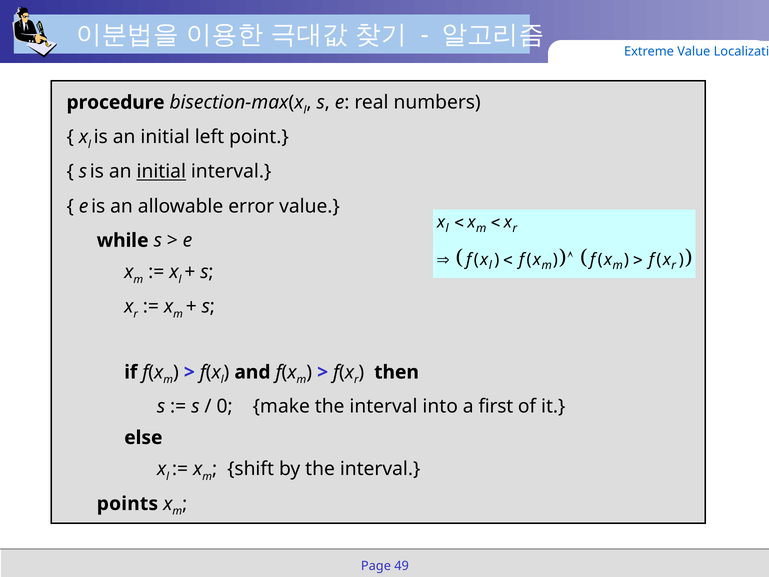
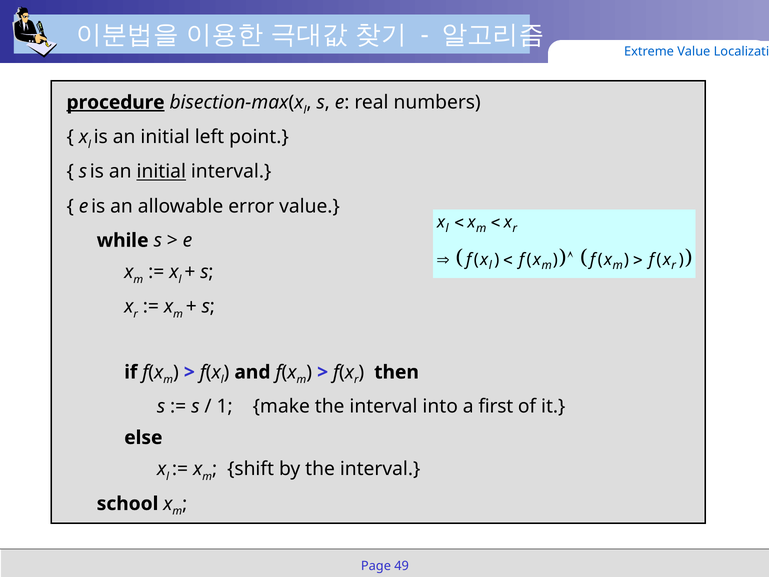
procedure underline: none -> present (116, 102)
0: 0 -> 1 (225, 406)
points: points -> school (128, 503)
